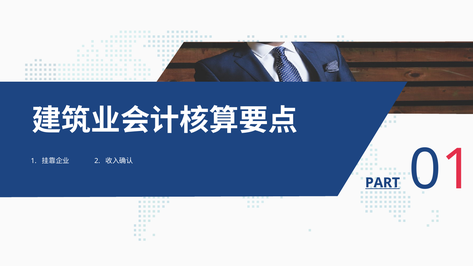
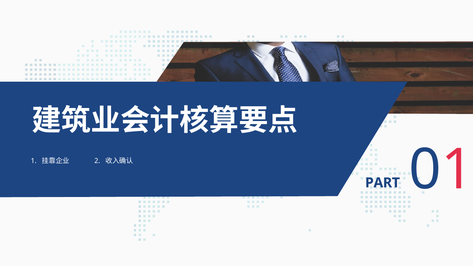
PART underline: present -> none (382, 183)
